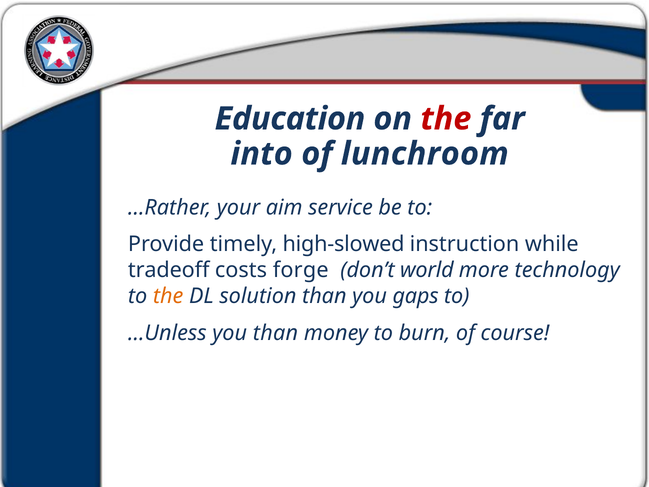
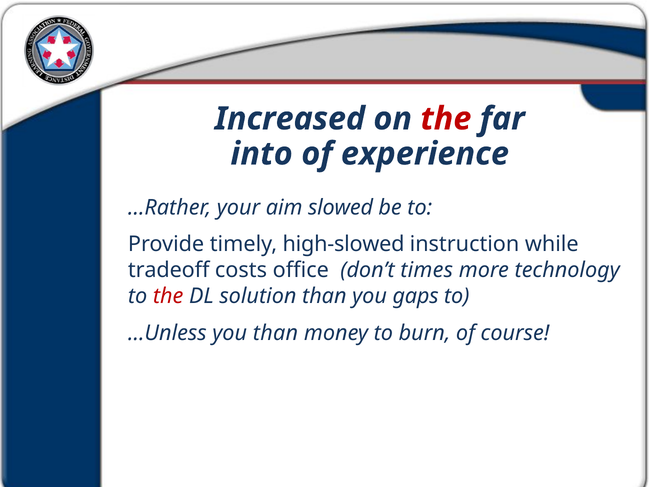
Education: Education -> Increased (290, 119)
lunchroom: lunchroom -> experience (425, 154)
service: service -> slowed (341, 207)
forge: forge -> office (301, 270)
world: world -> times (427, 270)
the colour: orange -> red (168, 296)
